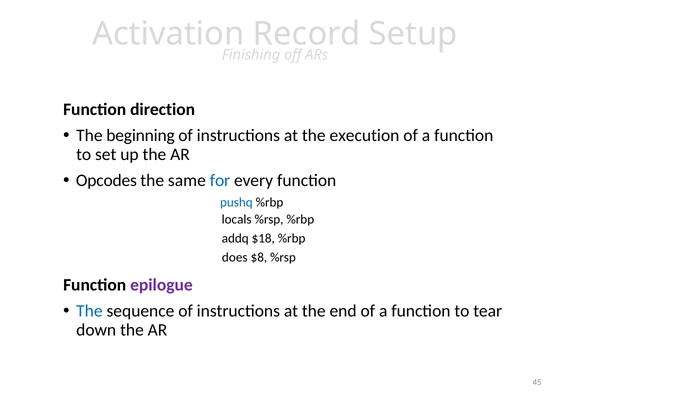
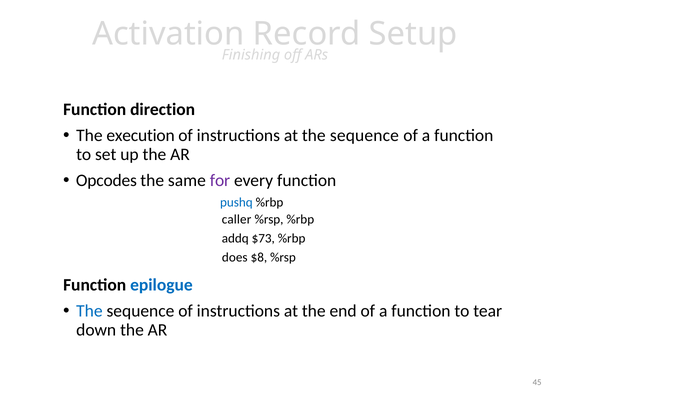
beginning: beginning -> execution (141, 136)
at the execution: execution -> sequence (364, 136)
for colour: blue -> purple (220, 181)
locals: locals -> caller (237, 219)
$18: $18 -> $73 (263, 238)
epilogue colour: purple -> blue (161, 285)
